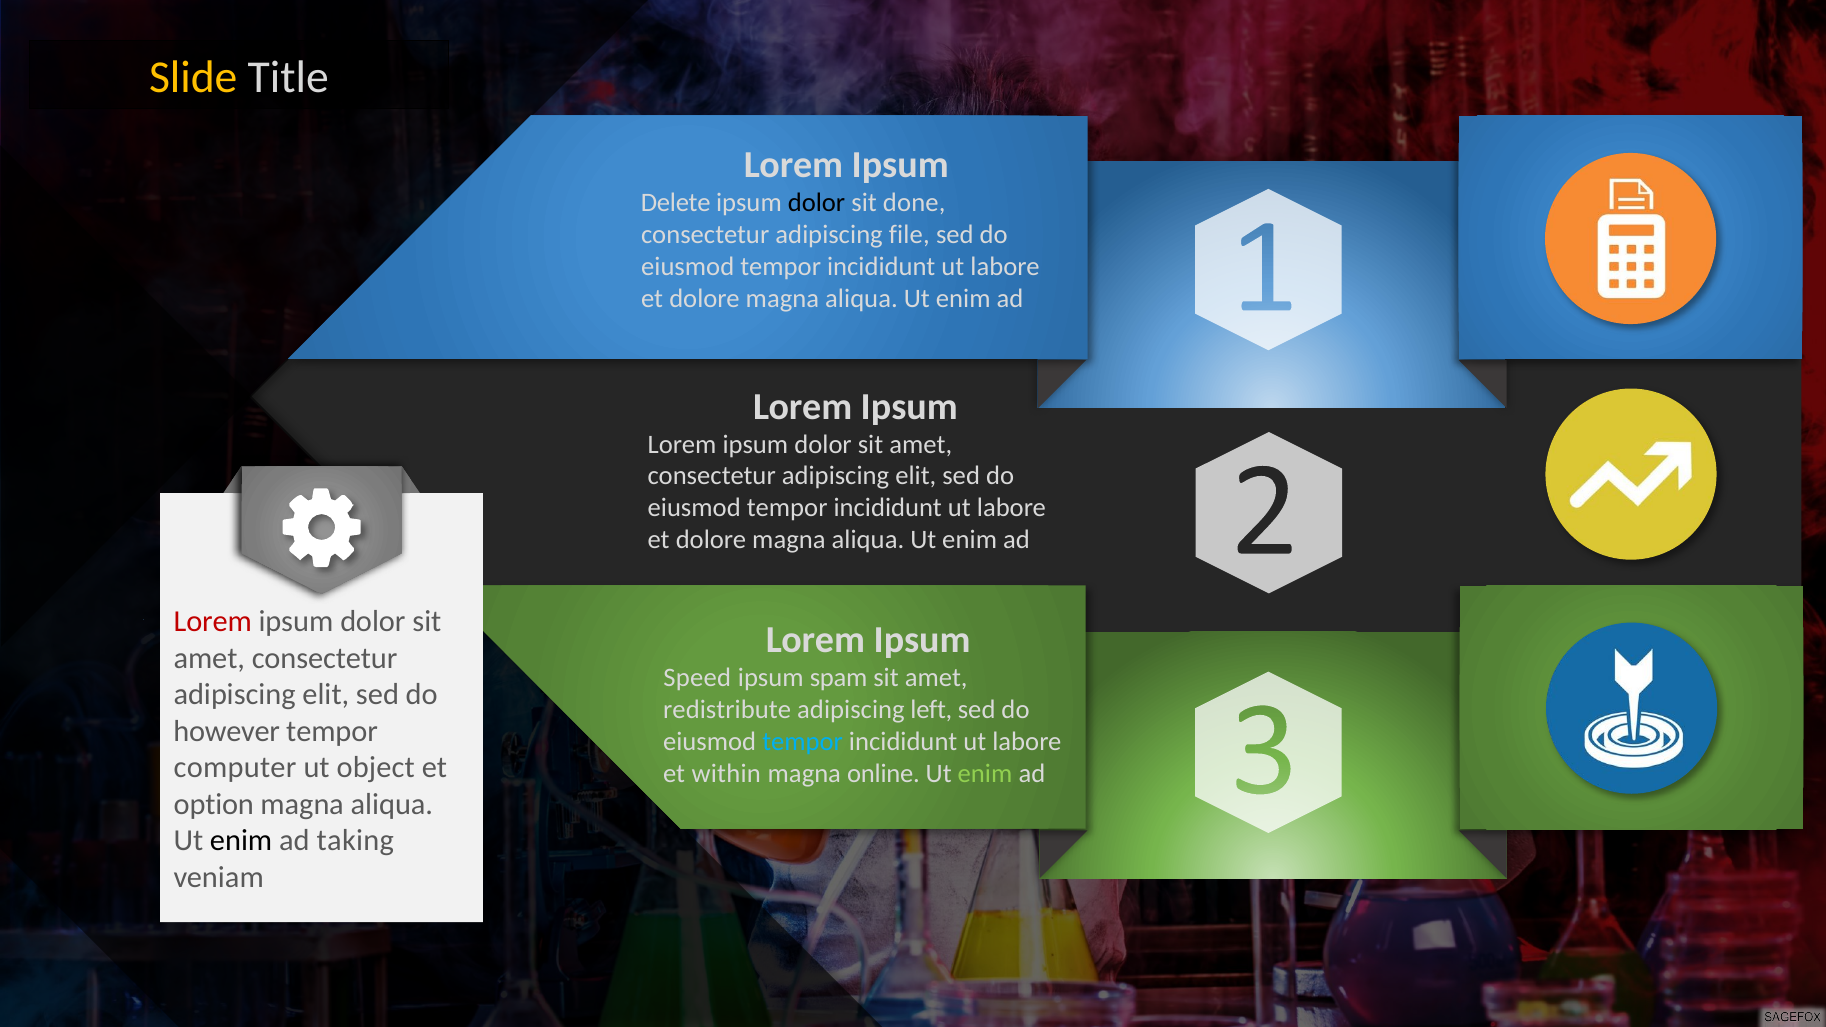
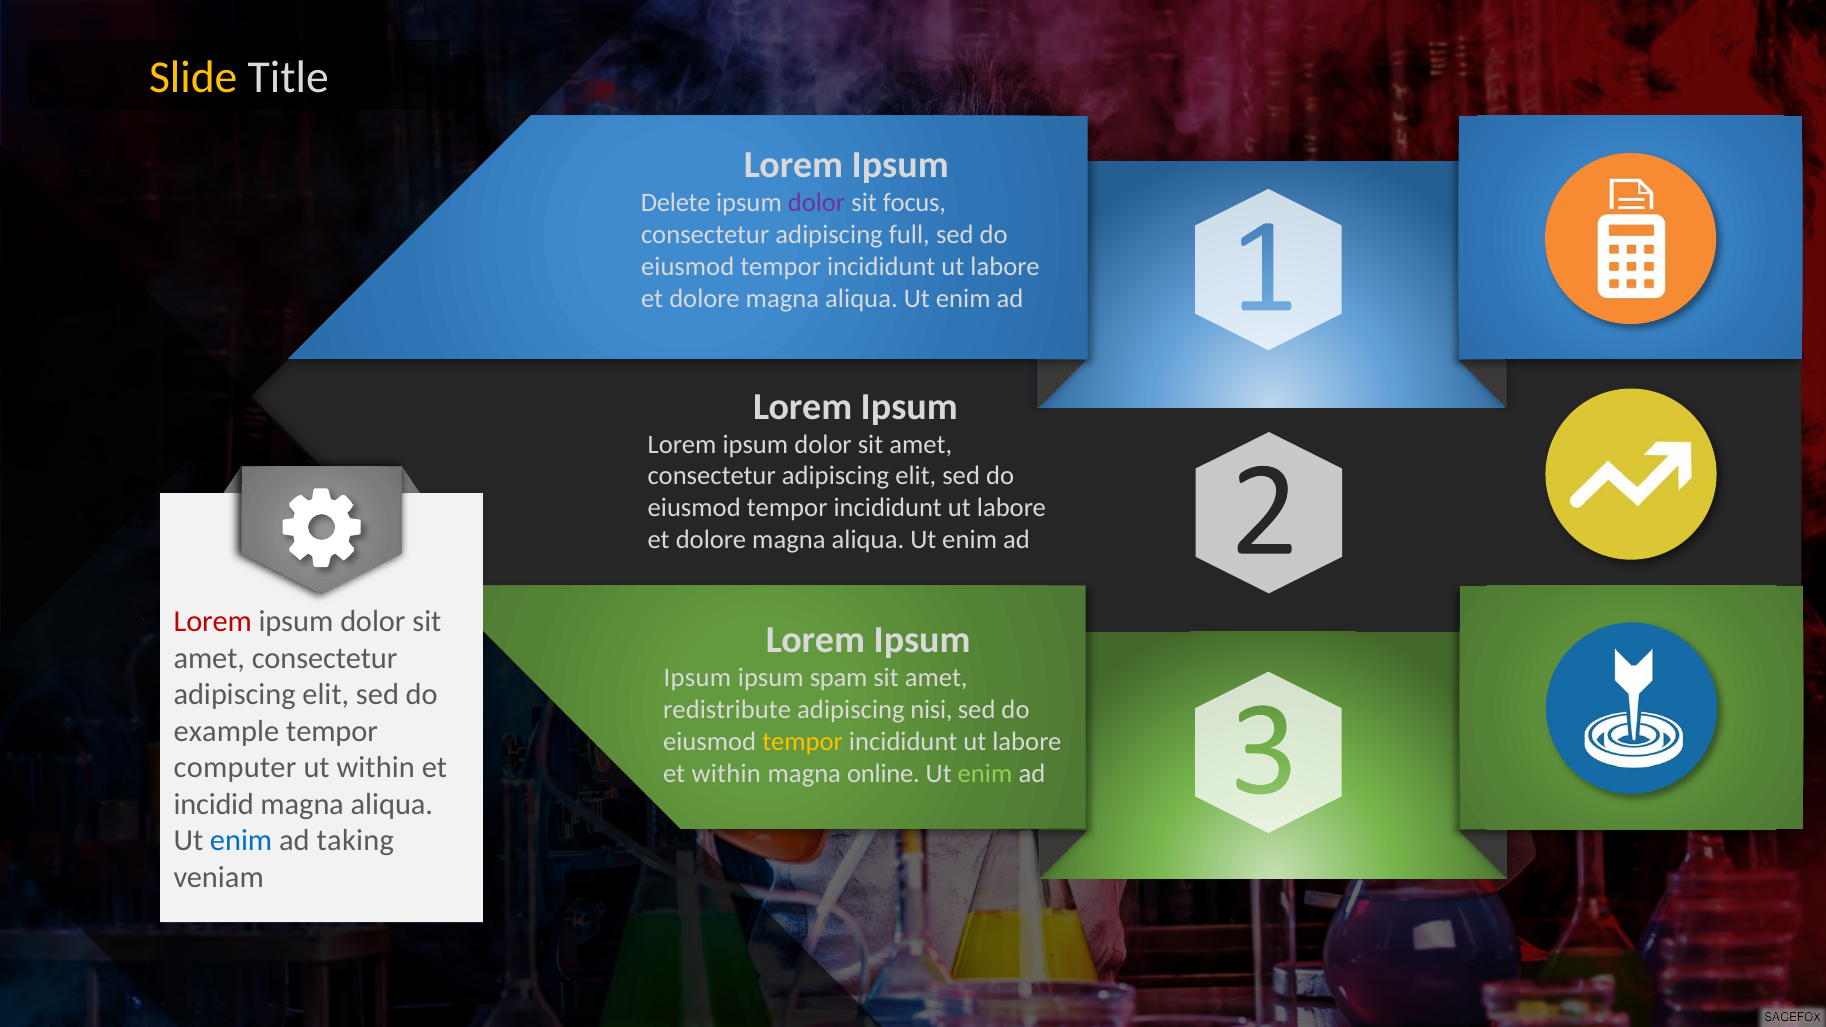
dolor colour: black -> purple (817, 203)
done: done -> focus (914, 203)
file: file -> full (909, 235)
Speed: Speed -> Ipsum (697, 678)
left: left -> nisi (931, 710)
however: however -> example (227, 731)
tempor colour: light blue -> yellow (803, 742)
ut object: object -> within (376, 768)
option: option -> incidid (214, 804)
enim colour: black -> blue (241, 841)
